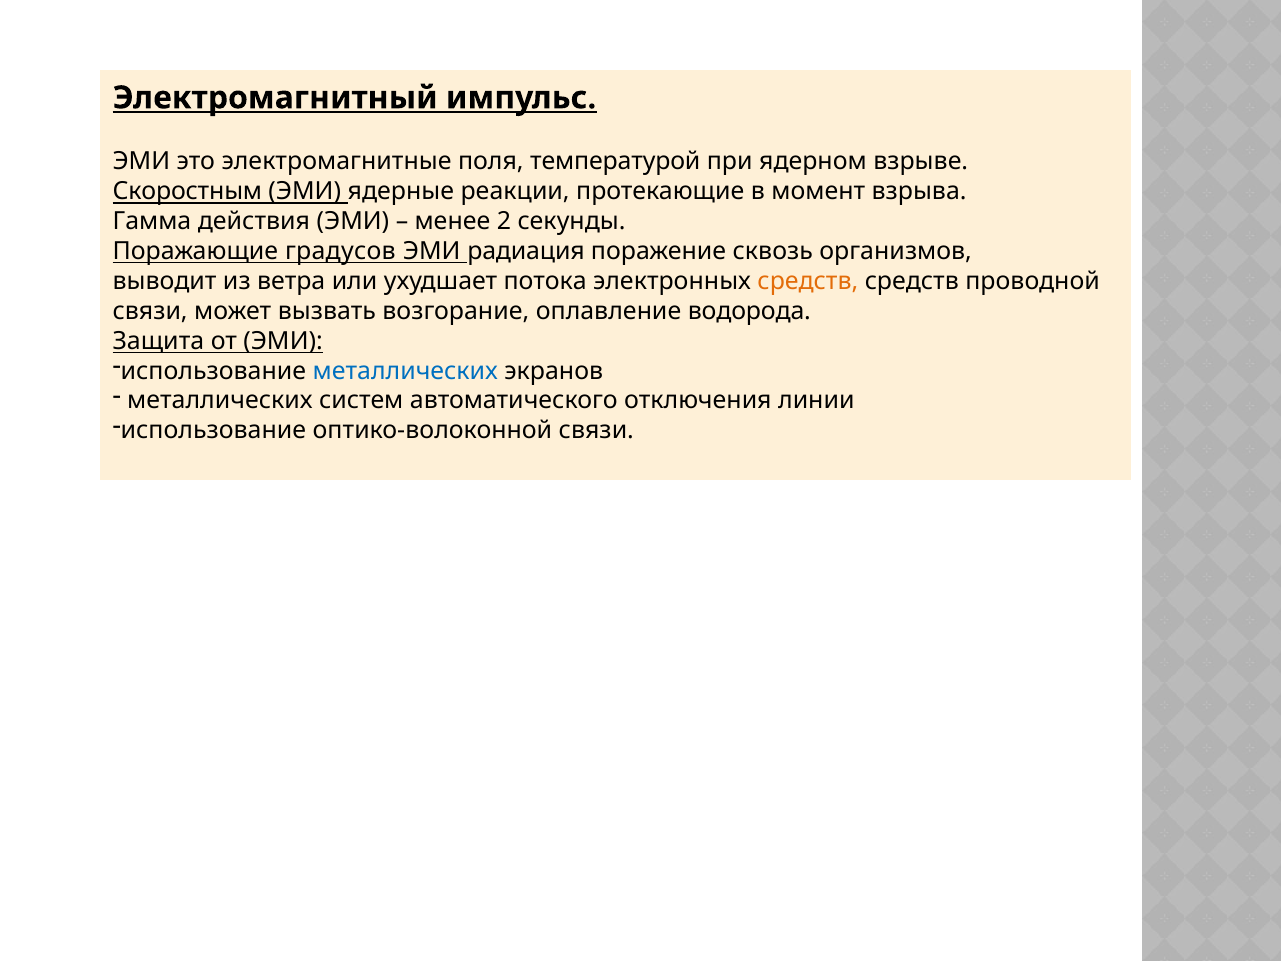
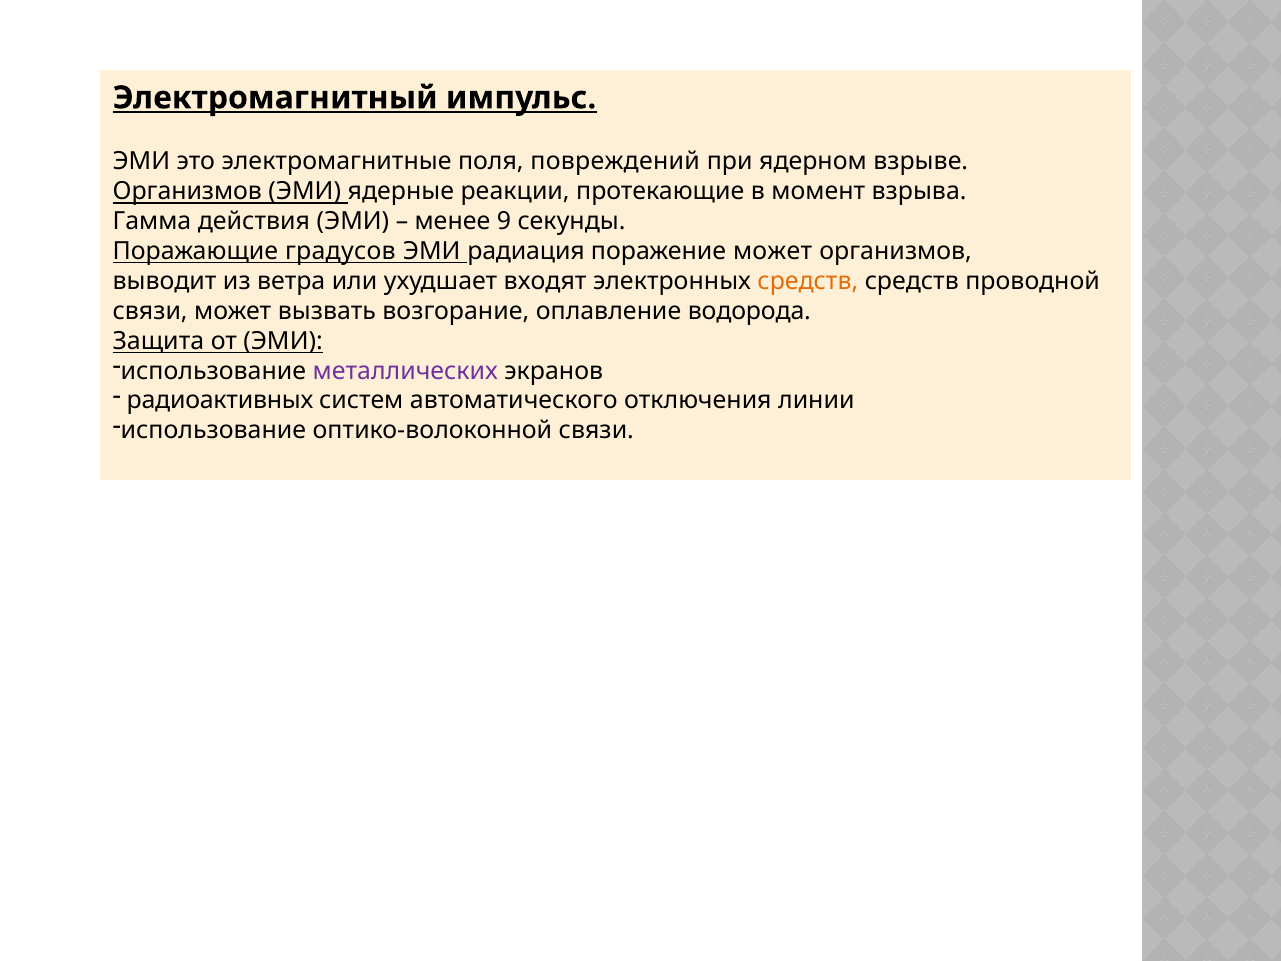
температурой: температурой -> повреждений (615, 161)
Скоростным: Скоростным -> Организмов (187, 191)
2: 2 -> 9 (504, 221)
поражение сквозь: сквозь -> может (773, 251)
потока: потока -> входят (545, 281)
металлических colour: blue -> purple (405, 371)
металлических: металлических -> радиоактивных (220, 401)
